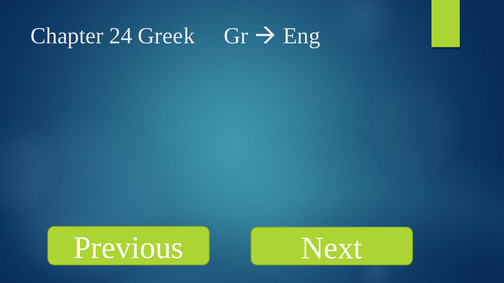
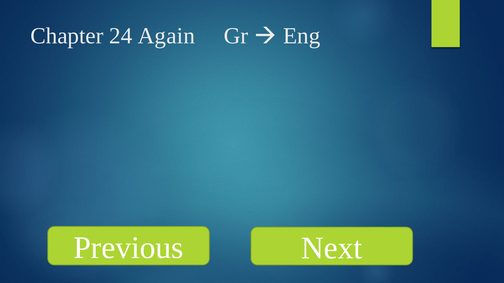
Greek: Greek -> Again (166, 36)
